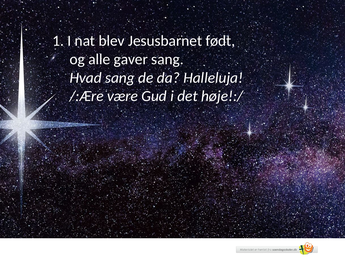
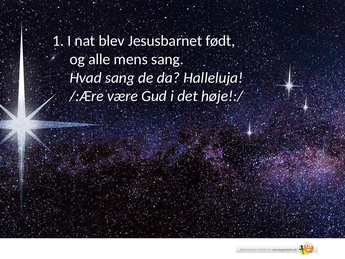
gaver: gaver -> mens (131, 59)
